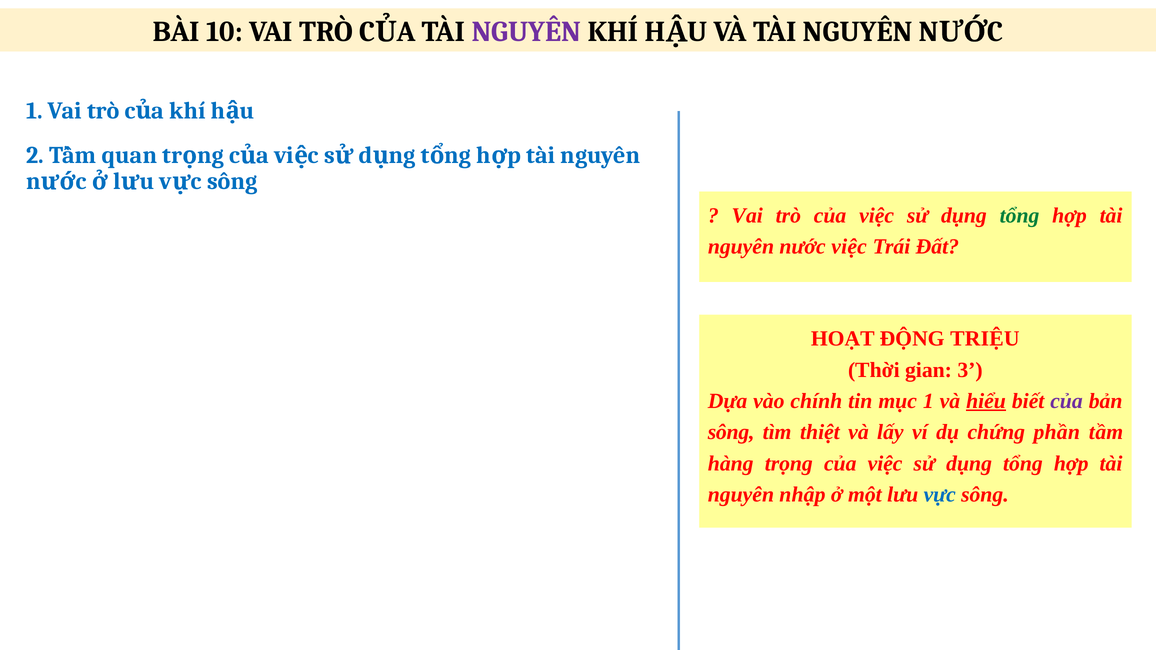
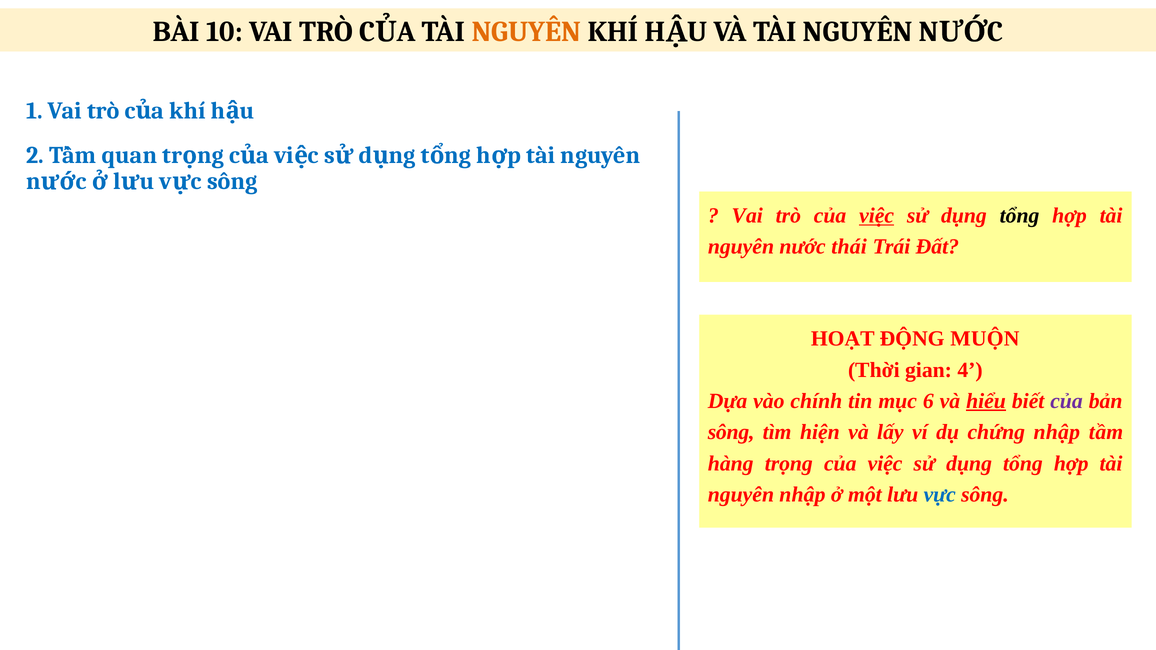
NGUYÊN colour: purple -> orange (526, 32)
việc underline: none -> present (877, 216)
tổng colour: green -> black (1020, 216)
nước việc: việc -> thái (849, 247)
TRIỆU: TRIỆU -> MUỘN (985, 339)
3: 3 -> 4 (970, 370)
mục 1: 1 -> 6 (928, 401)
thiệt: thiệt -> hiện (820, 432)
chứng phần: phần -> nhập (1057, 432)
